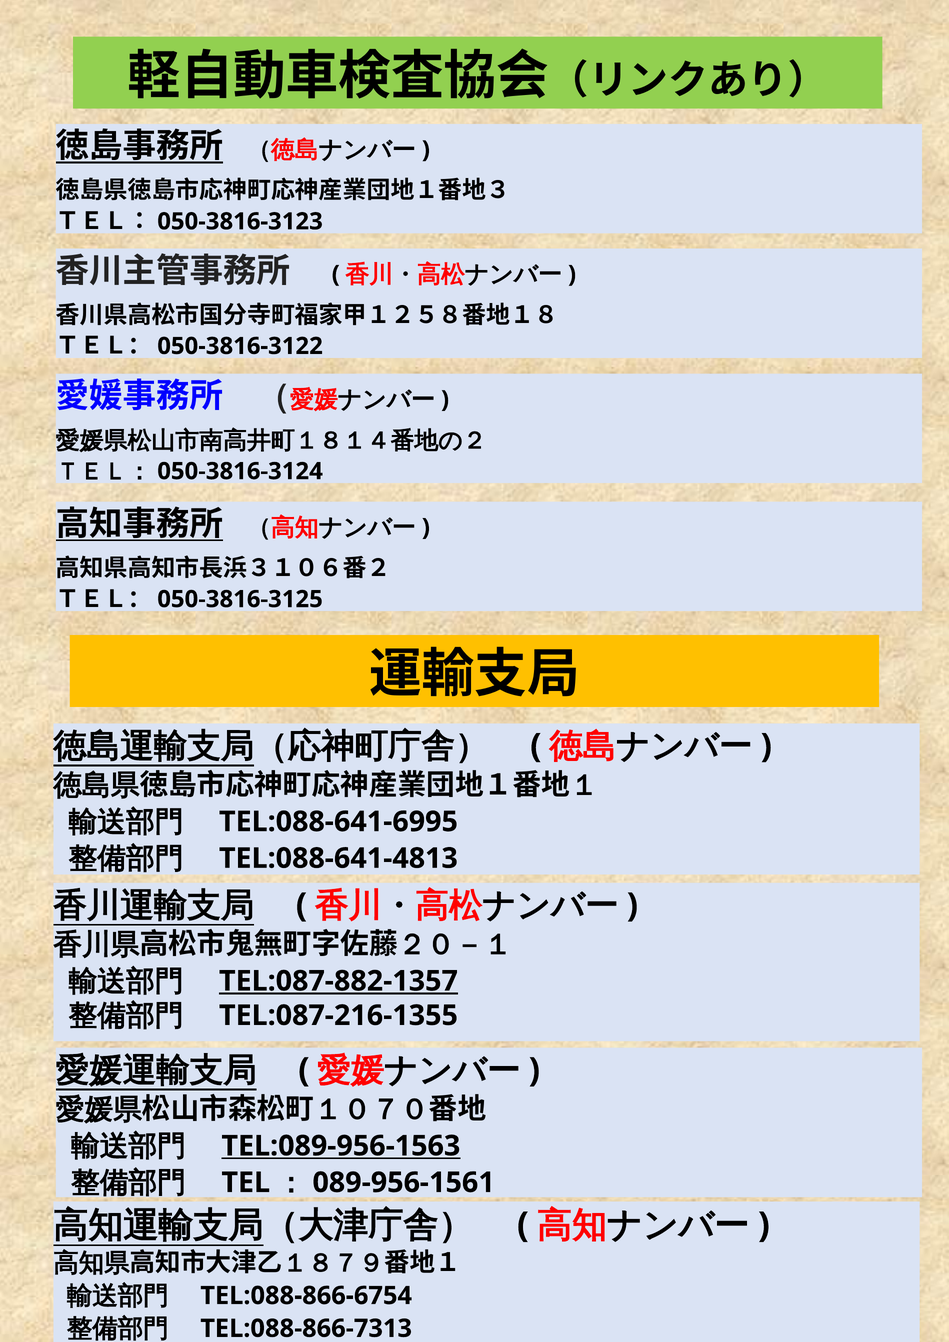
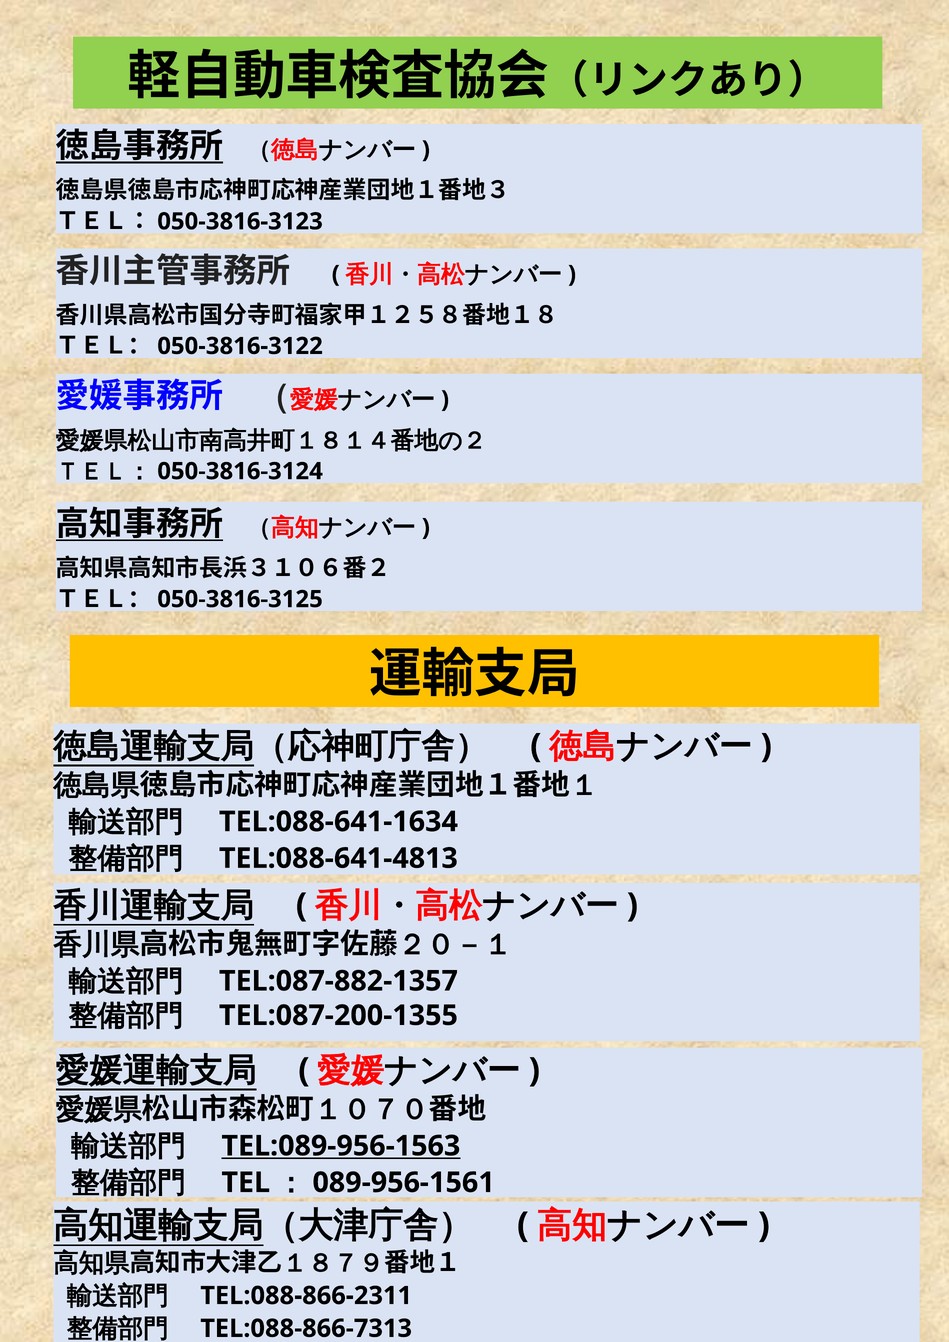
TEL:088-641-6995: TEL:088-641-6995 -> TEL:088-641-1634 (338, 822)
TEL:087-882-1357 underline: present -> none (338, 981)
TEL:087-216-1355: TEL:087-216-1355 -> TEL:087-200-1355 (338, 1016)
TEL:088-866-6754: TEL:088-866-6754 -> TEL:088-866-2311 (306, 1296)
